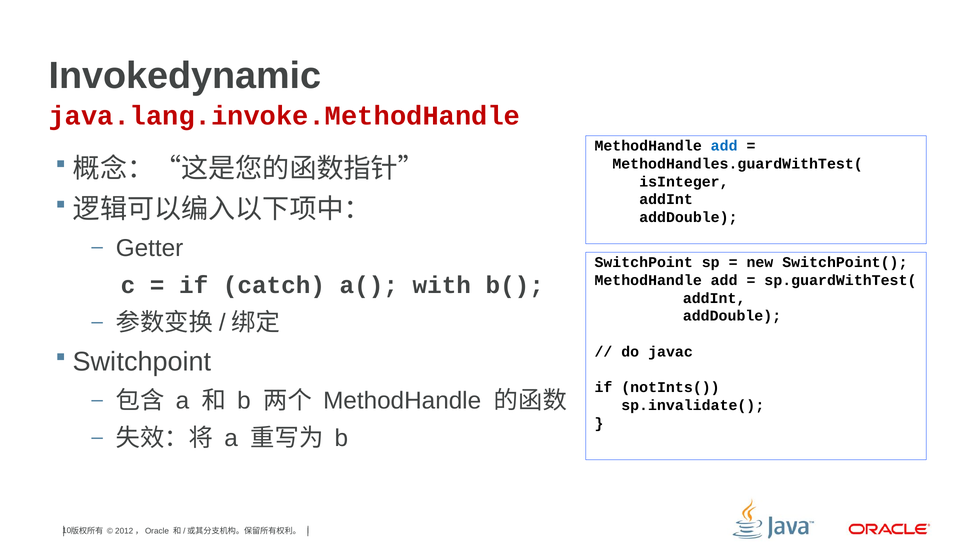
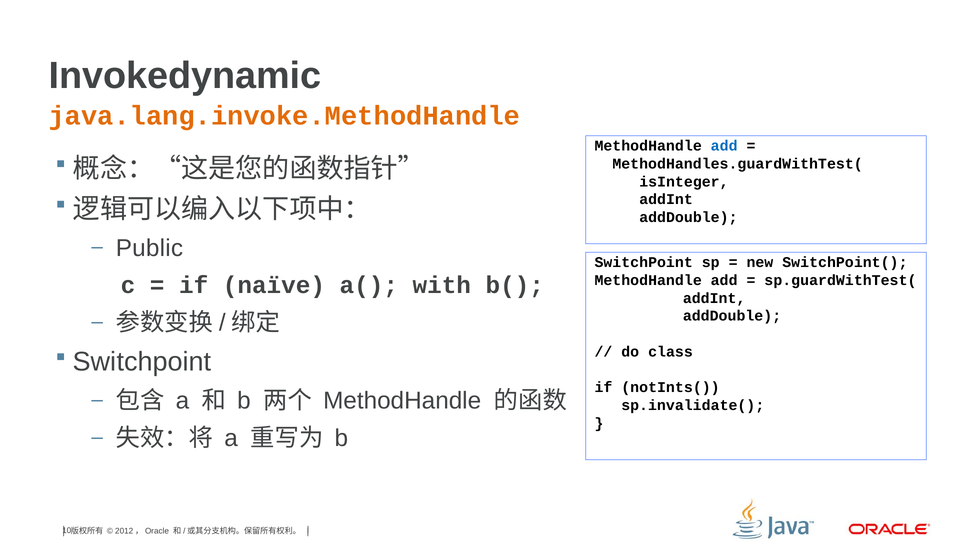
java.lang.invoke.MethodHandle colour: red -> orange (284, 116)
Getter: Getter -> Public (149, 248)
catch: catch -> naïve (274, 285)
javac: javac -> class (671, 351)
